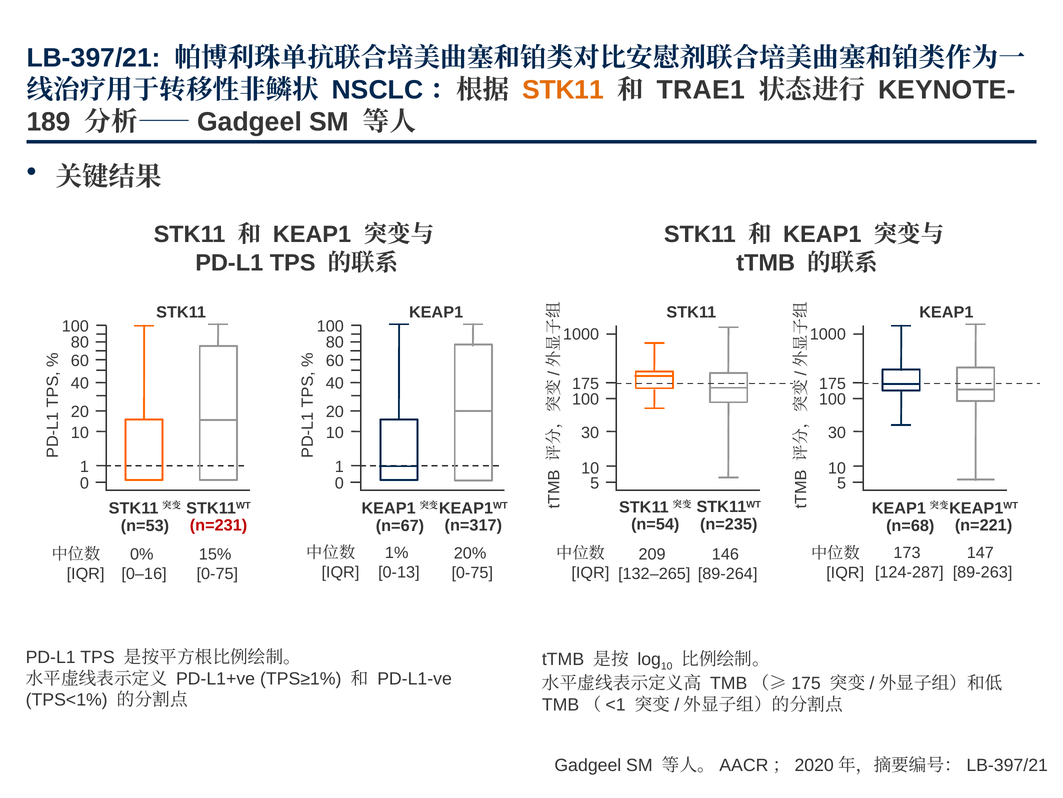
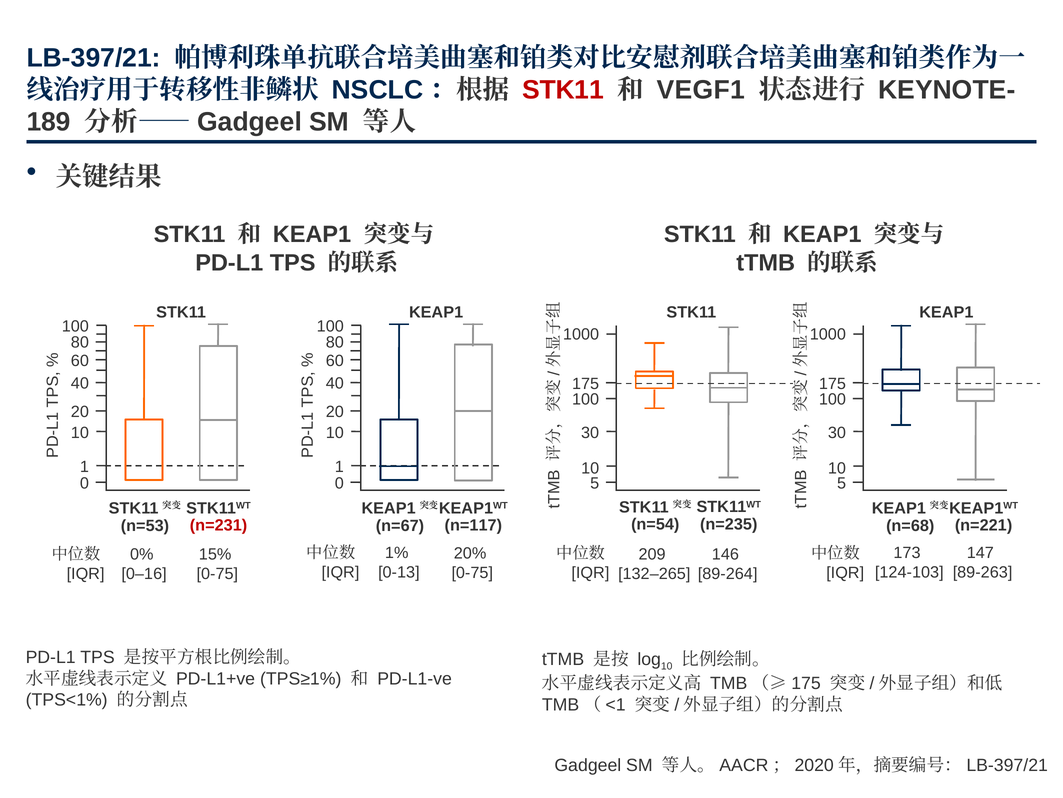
STK11 colour: orange -> red (563, 90)
TRAE1: TRAE1 -> VEGF1 (701, 90)
n=317: n=317 -> n=117 (473, 525)
124-287: 124-287 -> 124-103 (909, 572)
